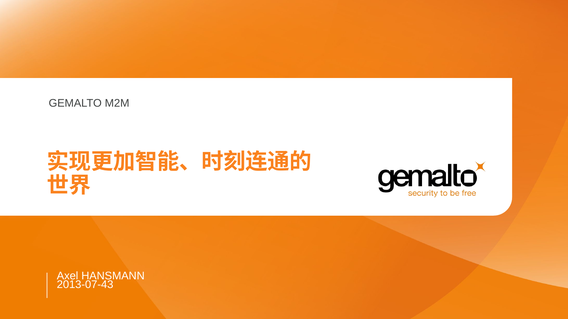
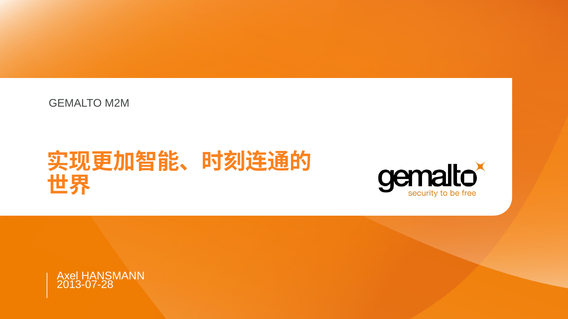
2013-07-43: 2013-07-43 -> 2013-07-28 (85, 285)
